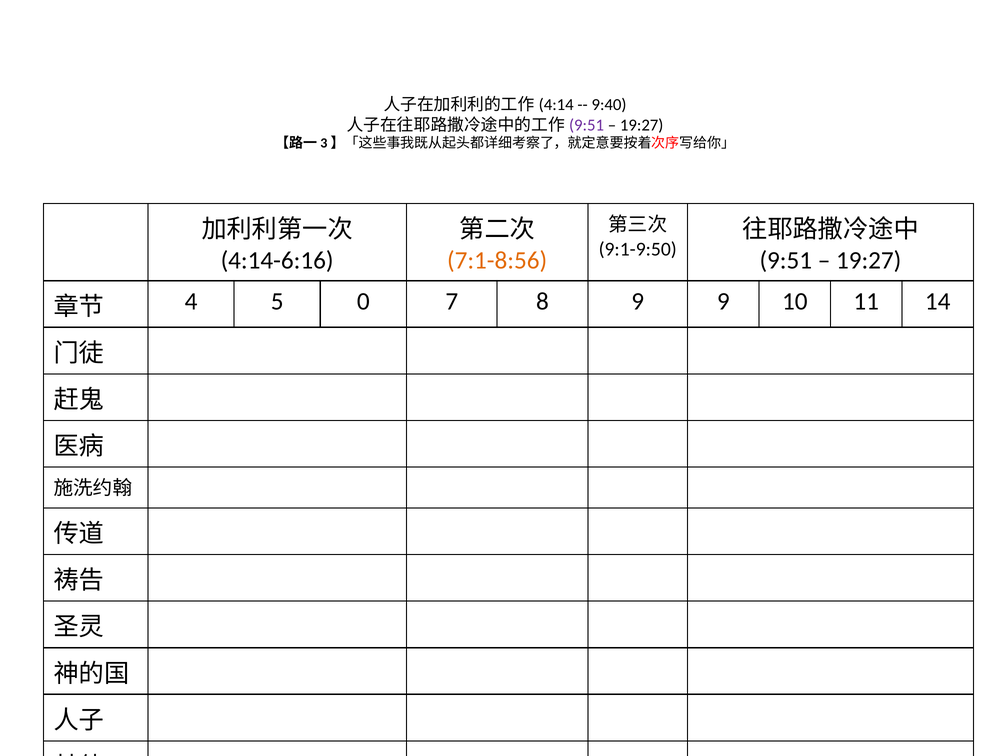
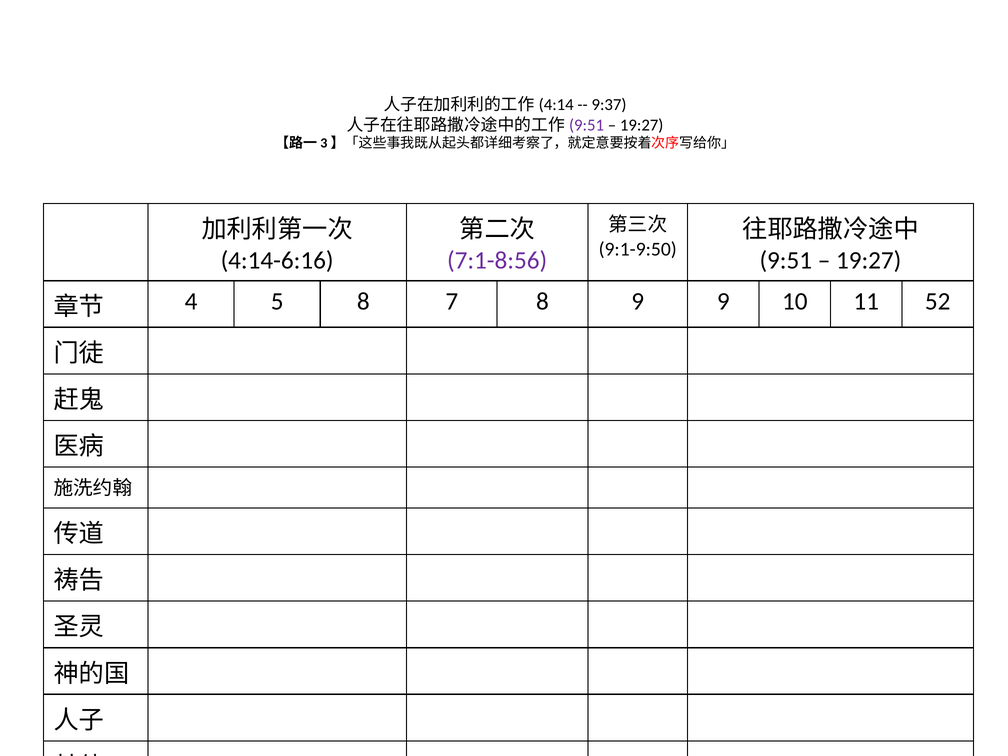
9:40: 9:40 -> 9:37 (609, 105)
7:1-8:56 colour: orange -> purple (497, 261)
5 0: 0 -> 8 (363, 301)
14: 14 -> 52 (938, 301)
